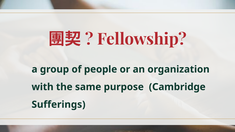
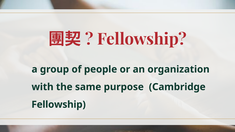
Sufferings: Sufferings -> Fellowship (59, 105)
